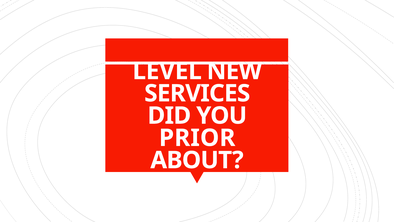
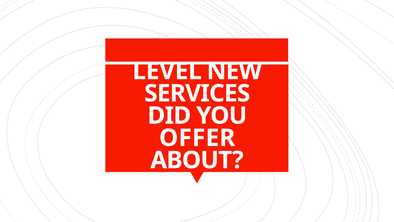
PRIOR: PRIOR -> OFFER (197, 138)
